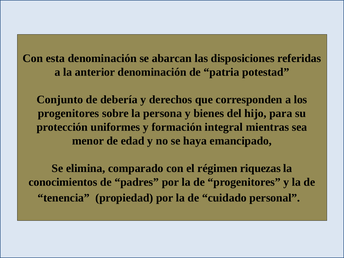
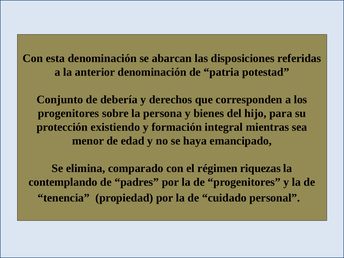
uniformes: uniformes -> existiendo (115, 127)
conocimientos: conocimientos -> contemplando (63, 182)
